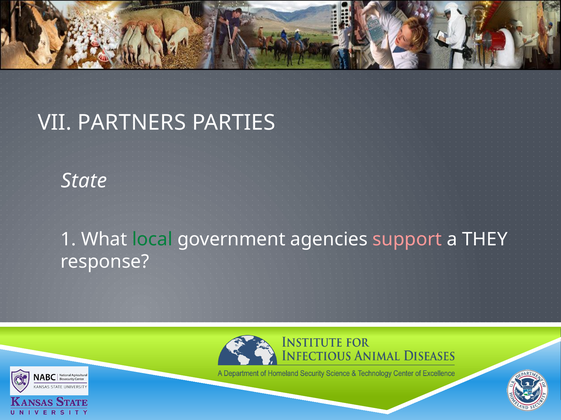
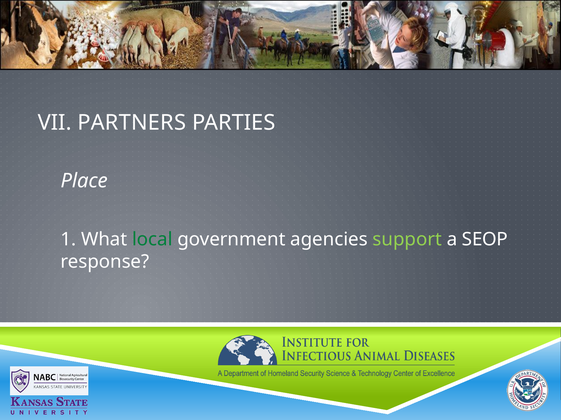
State: State -> Place (84, 181)
support colour: pink -> light green (407, 240)
THEY: THEY -> SEOP (485, 240)
